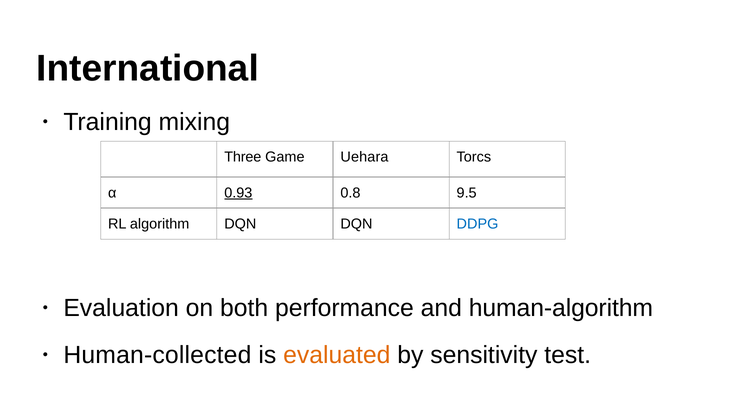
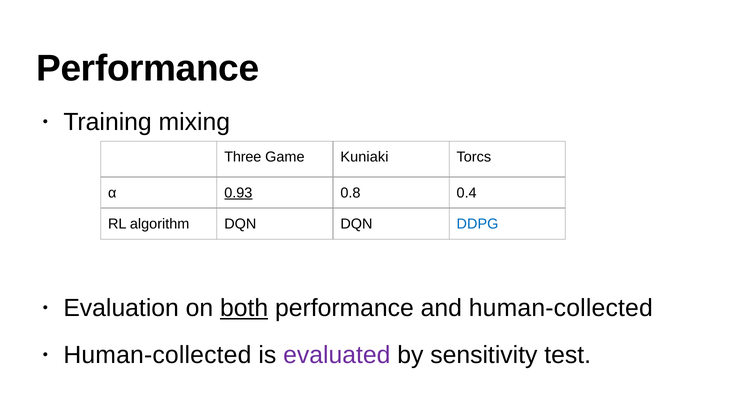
International: International -> Performance (148, 68)
Uehara: Uehara -> Kuniaki (364, 157)
9.5: 9.5 -> 0.4 (467, 192)
both underline: none -> present (244, 308)
and human-algorithm: human-algorithm -> human-collected (561, 308)
evaluated colour: orange -> purple (337, 354)
